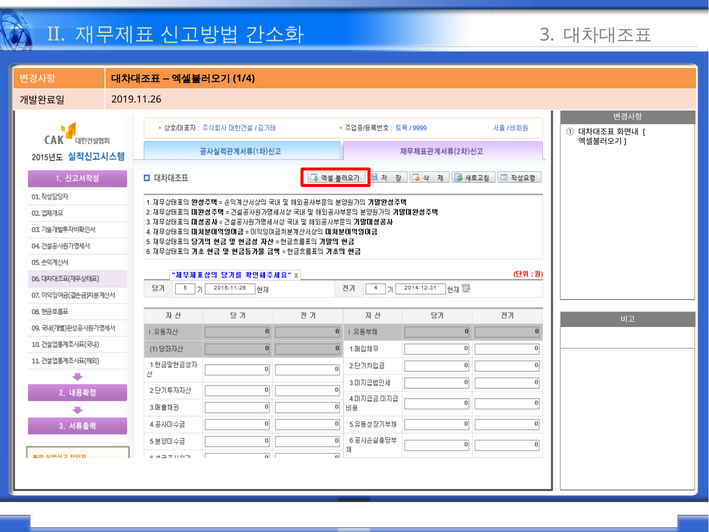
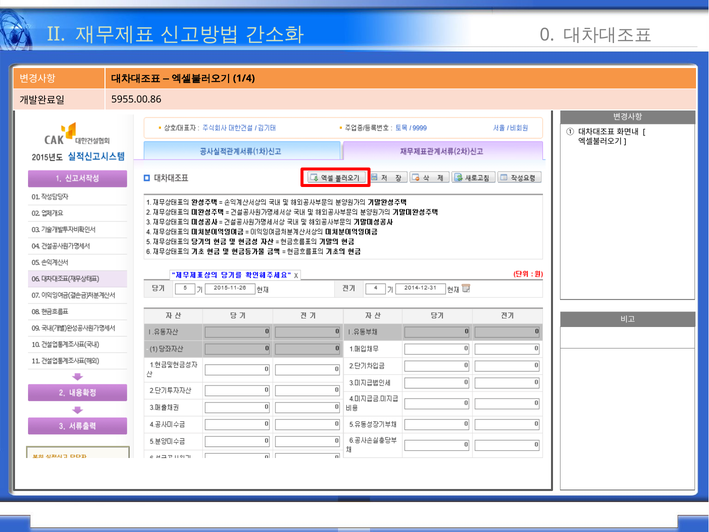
3: 3 -> 0 (547, 35)
2019.11.26: 2019.11.26 -> 5955.00.86 (136, 100)
